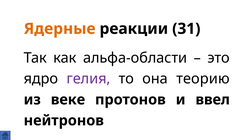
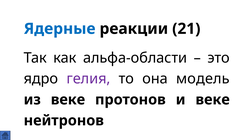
Ядерные colour: orange -> blue (60, 29)
31: 31 -> 21 (186, 29)
теорию: теорию -> модель (203, 78)
и ввел: ввел -> веке (213, 99)
